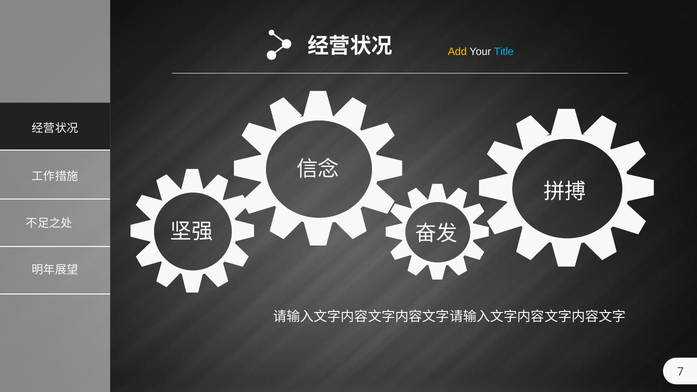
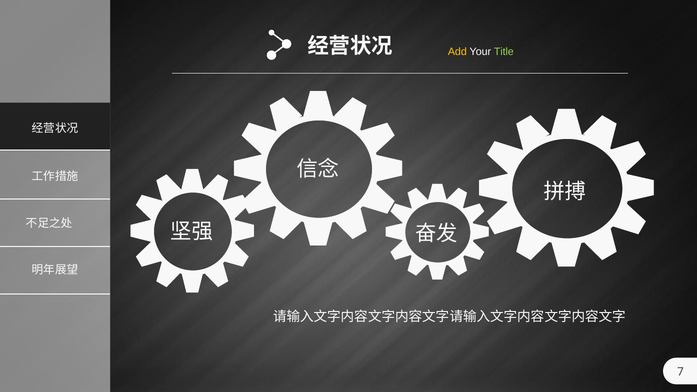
Title colour: light blue -> light green (504, 52)
